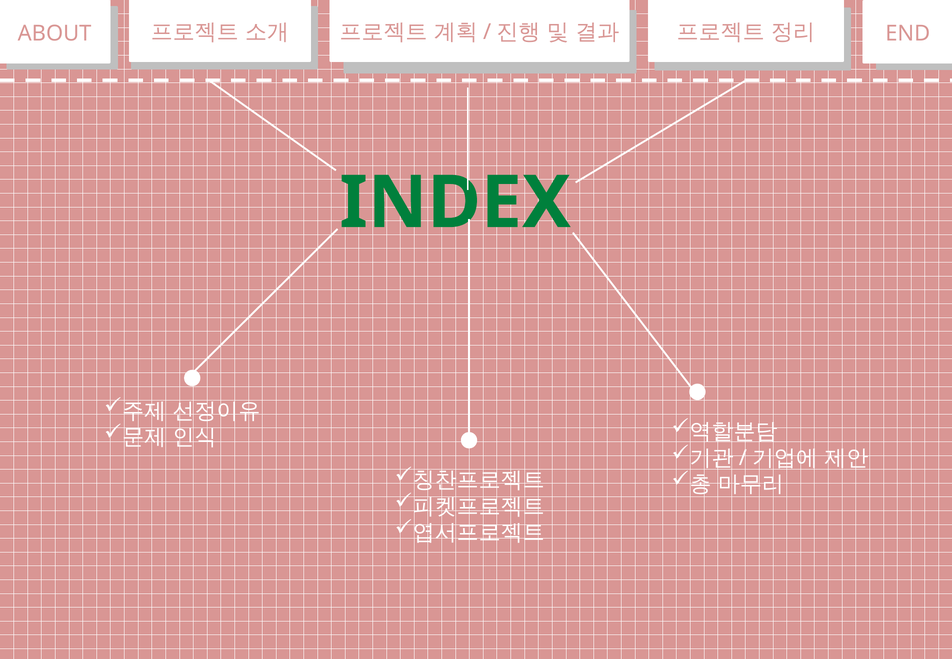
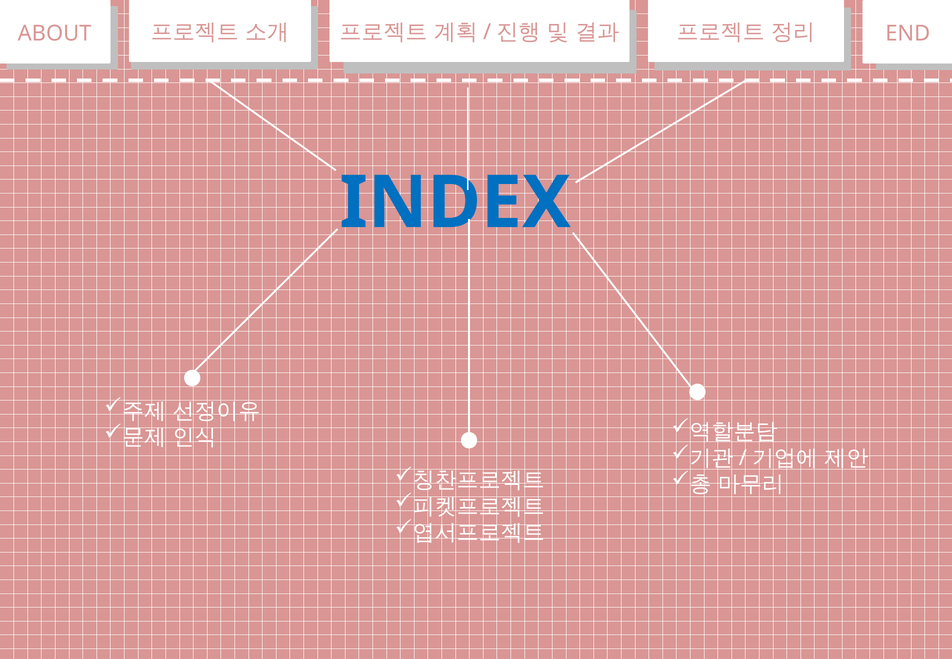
INDEX colour: green -> blue (455, 203)
